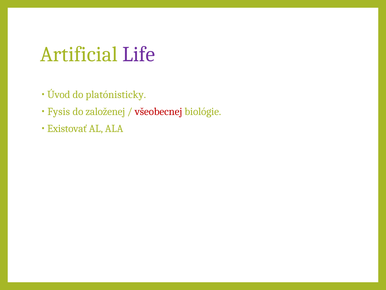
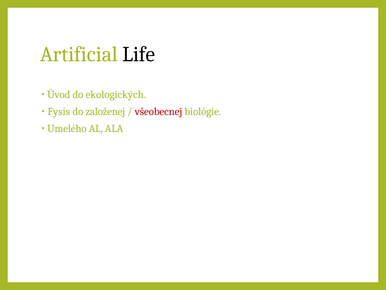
Life colour: purple -> black (139, 54)
platónisticky: platónisticky -> ekologických (116, 95)
Existovať: Existovať -> Umelého (67, 128)
